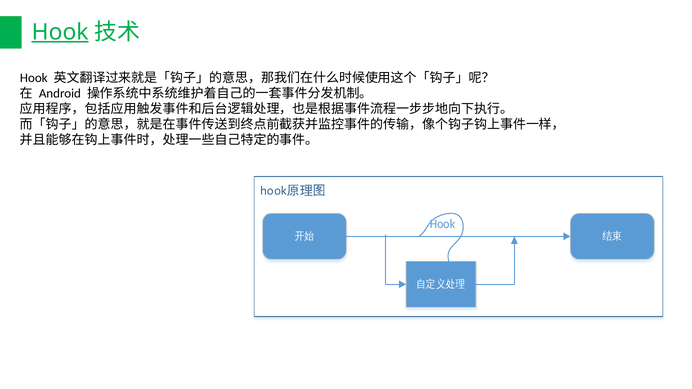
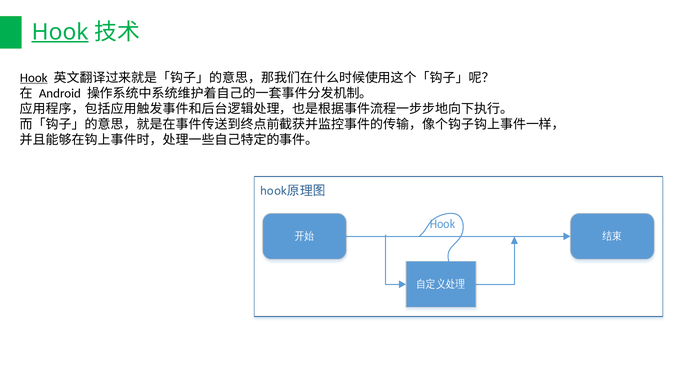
Hook underline: none -> present (34, 78)
